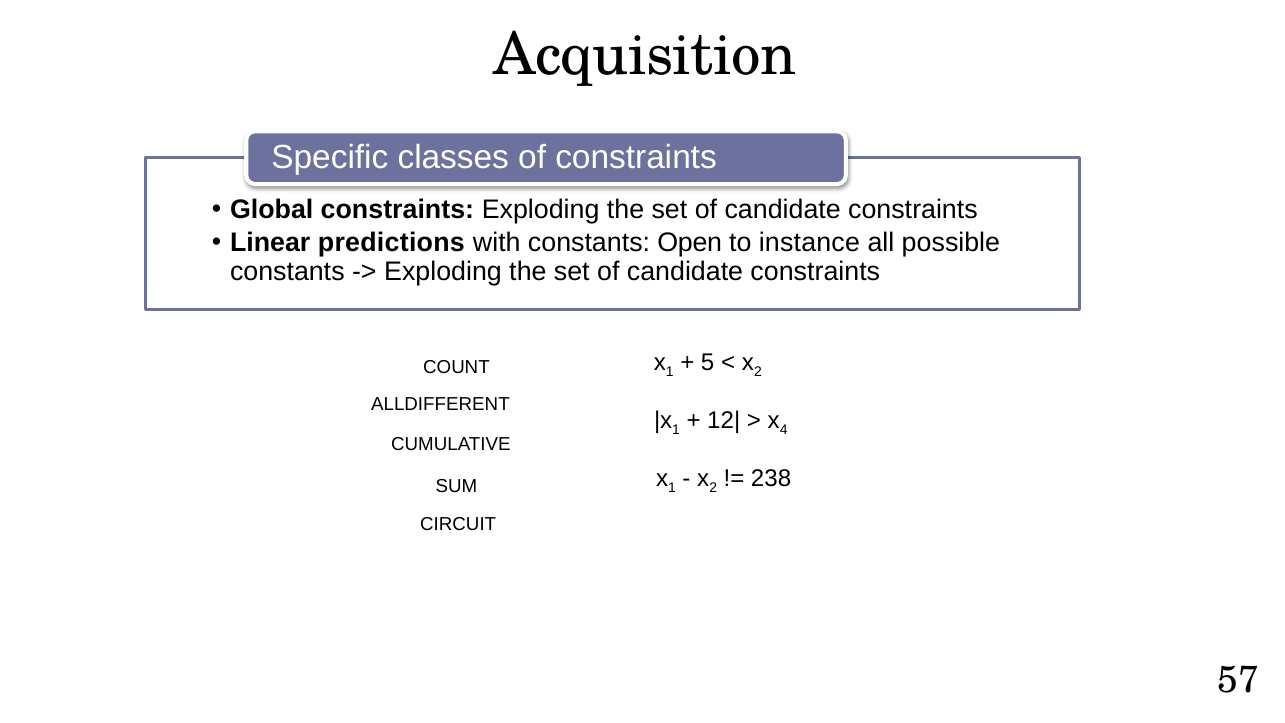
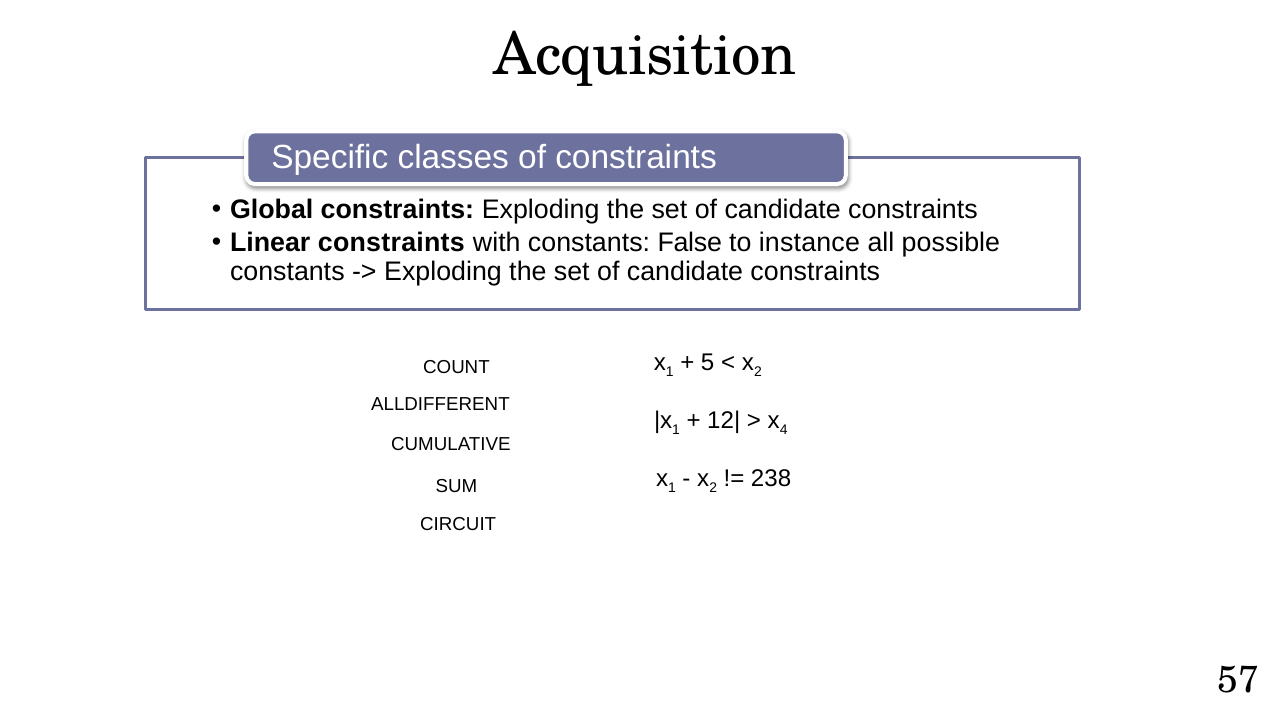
Linear predictions: predictions -> constraints (391, 242)
Open: Open -> False (690, 242)
